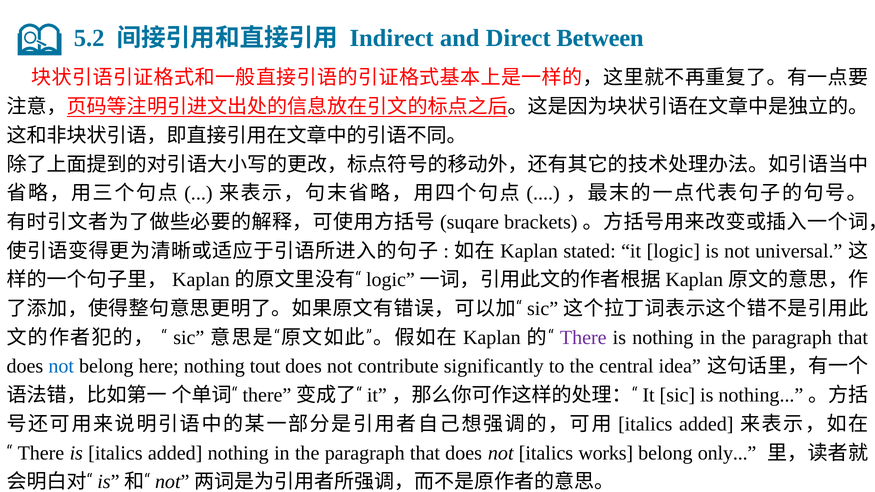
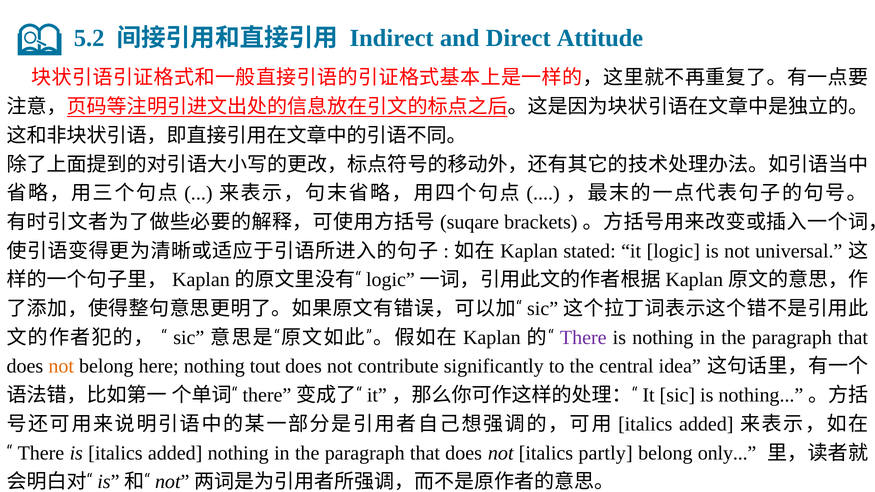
Between: Between -> Attitude (600, 38)
not colour: blue -> orange (61, 366)
works: works -> partly (606, 453)
